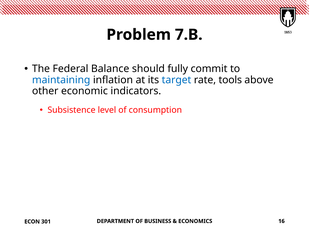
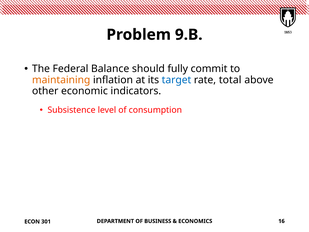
7.B: 7.B -> 9.B (189, 35)
maintaining colour: blue -> orange (61, 80)
tools: tools -> total (230, 80)
